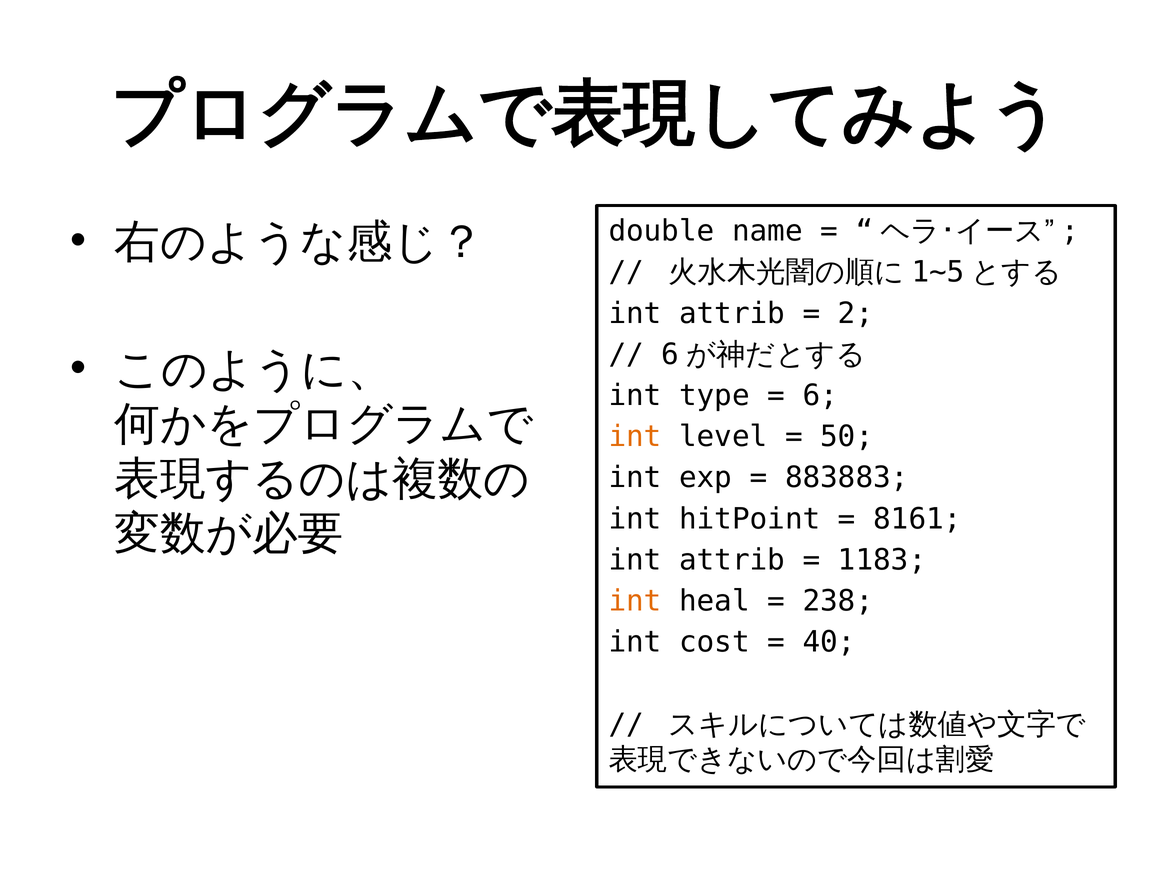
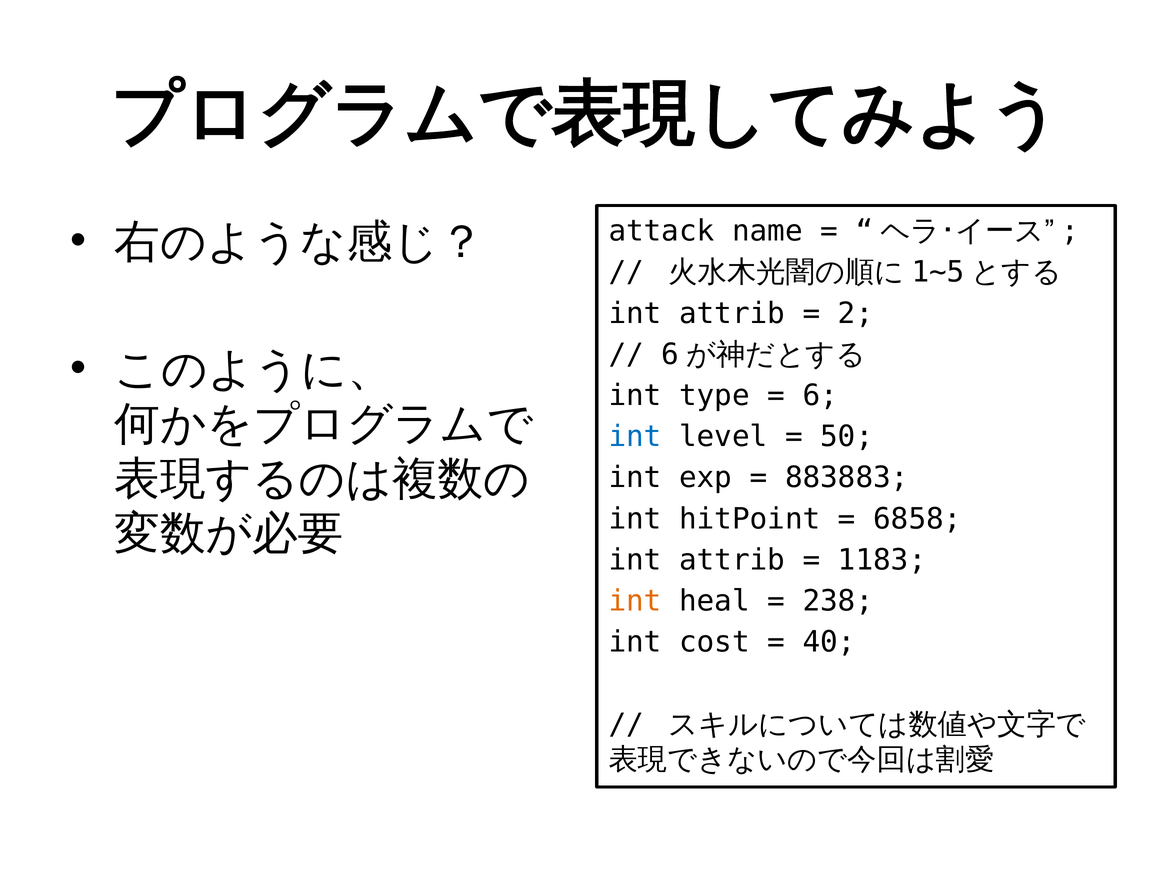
double: double -> attack (661, 231)
int colour: orange -> blue (635, 436)
8161: 8161 -> 6858 (917, 519)
